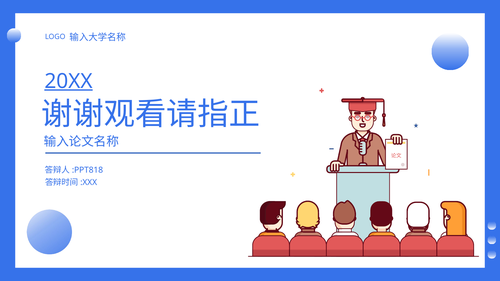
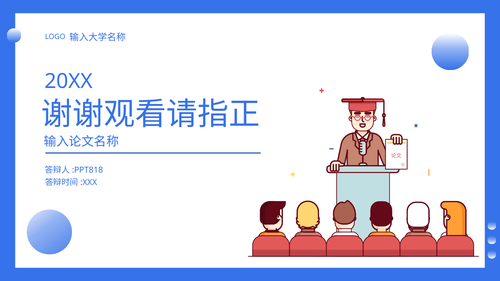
20XX underline: present -> none (69, 81)
